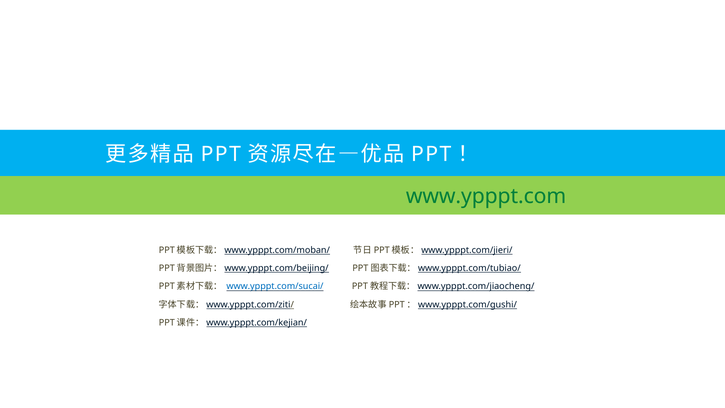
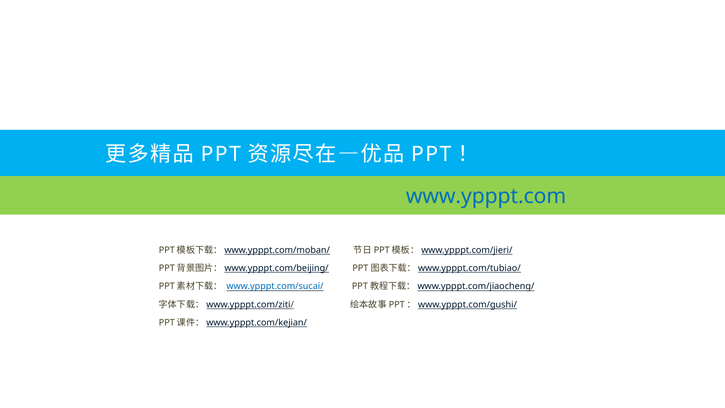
www.ypppt.com colour: green -> blue (486, 196)
